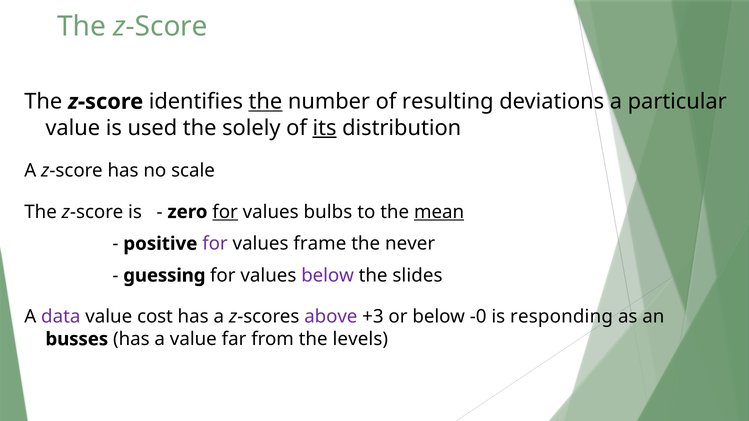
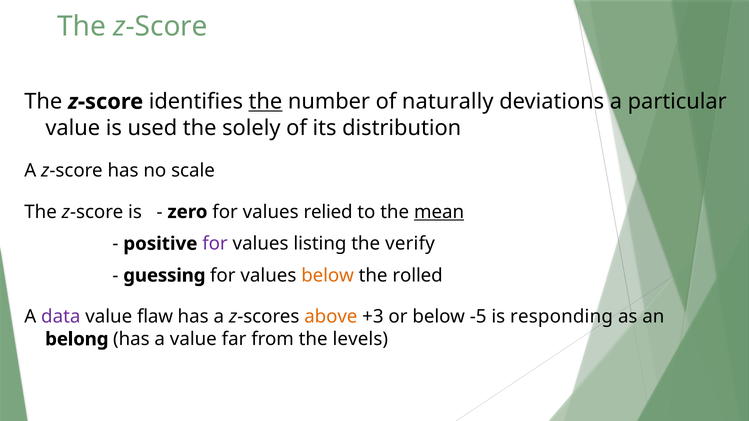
resulting: resulting -> naturally (448, 102)
its underline: present -> none (325, 128)
for underline: present -> none (225, 212)
bulbs: bulbs -> relied (328, 212)
frame: frame -> listing (320, 244)
never: never -> verify (410, 244)
below colour: purple -> orange (328, 276)
slides: slides -> rolled (418, 276)
cost: cost -> flaw (155, 317)
above colour: purple -> orange (331, 317)
-0: -0 -> -5 (478, 317)
busses: busses -> belong (77, 339)
